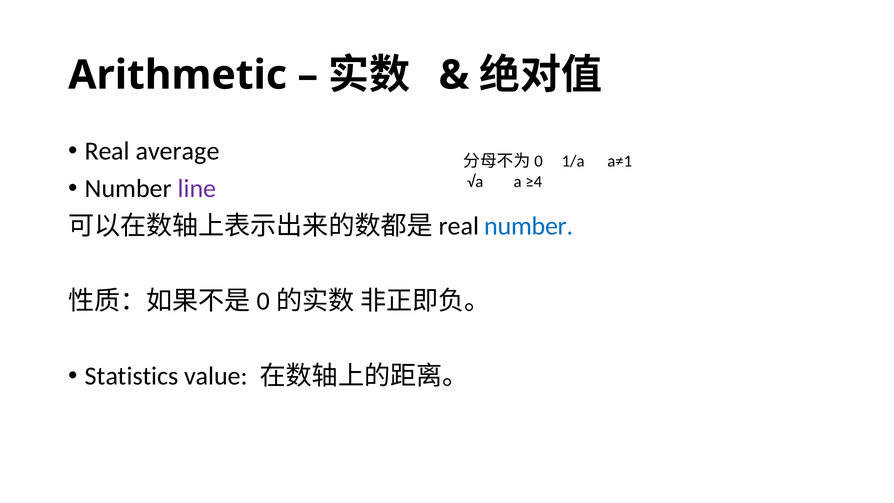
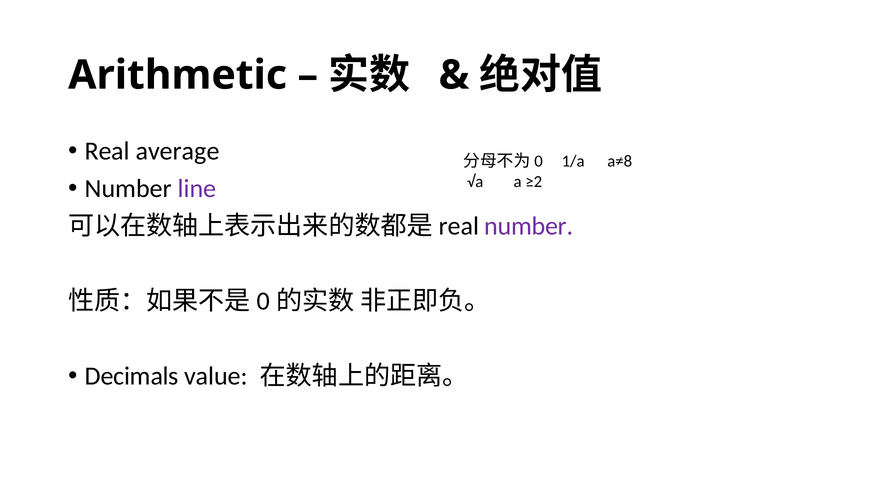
a≠1: a≠1 -> a≠8 (620, 161)
≥4: ≥4 -> ≥2 (534, 181)
number colour: blue -> purple (529, 226)
Statistics: Statistics -> Decimals (132, 376)
